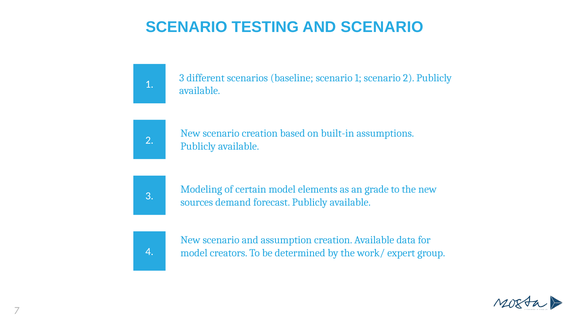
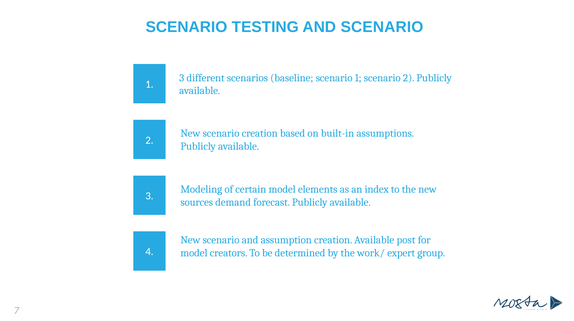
grade: grade -> index (377, 189)
data: data -> post (406, 240)
